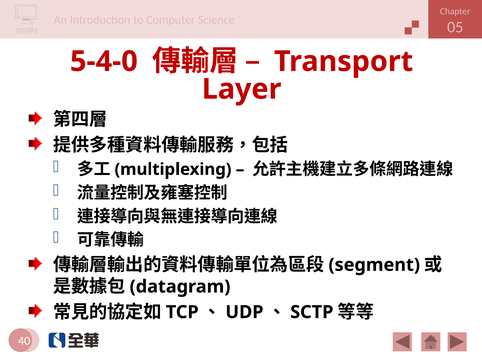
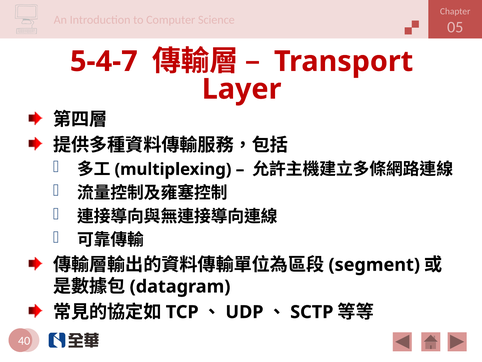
5-4-0: 5-4-0 -> 5-4-7 (104, 61)
